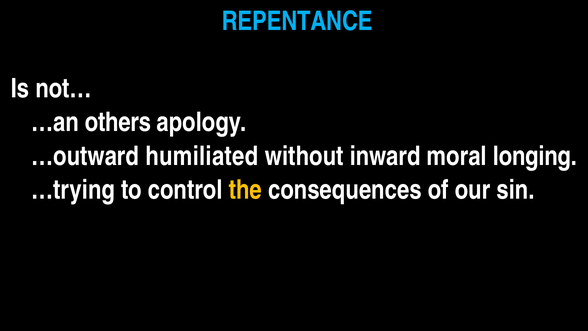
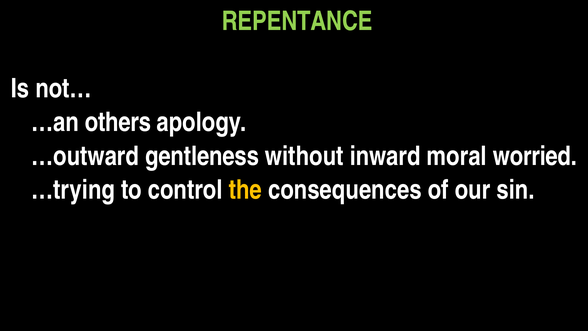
REPENTANCE colour: light blue -> light green (297, 21)
humiliated: humiliated -> gentleness (202, 156)
longing: longing -> worried (535, 156)
